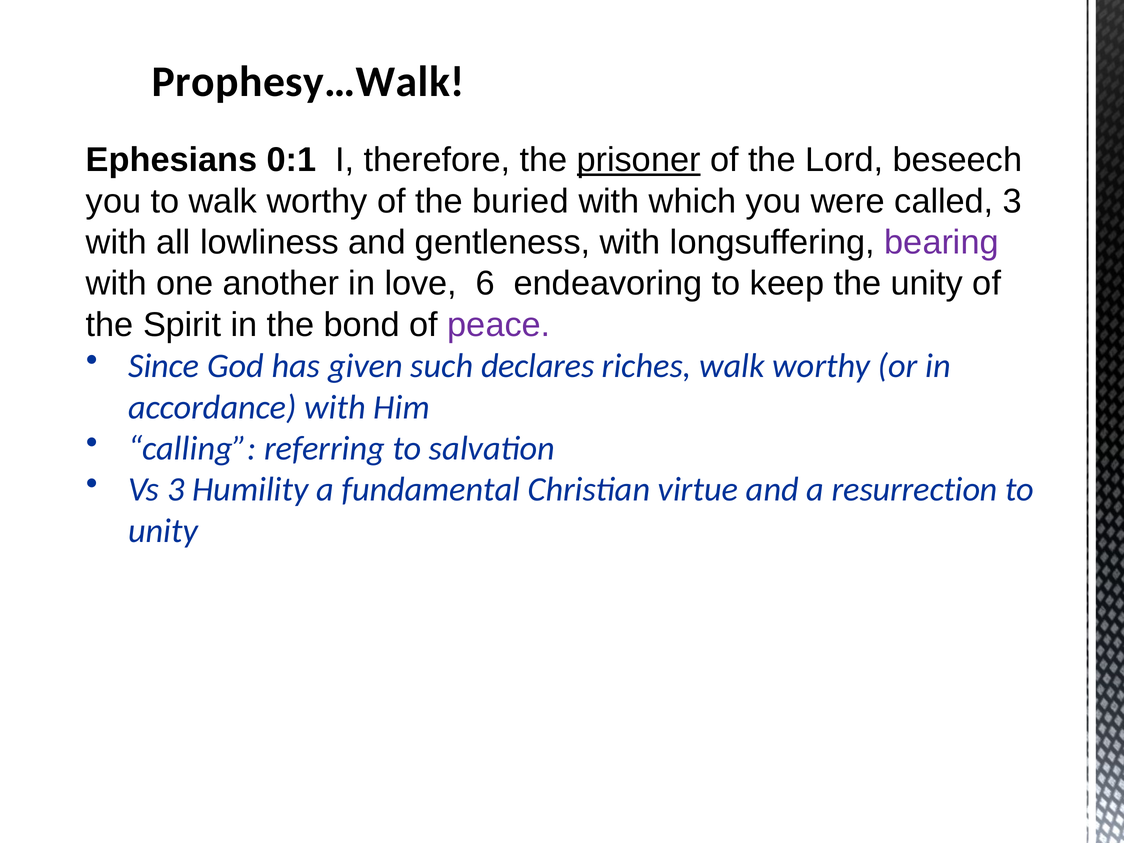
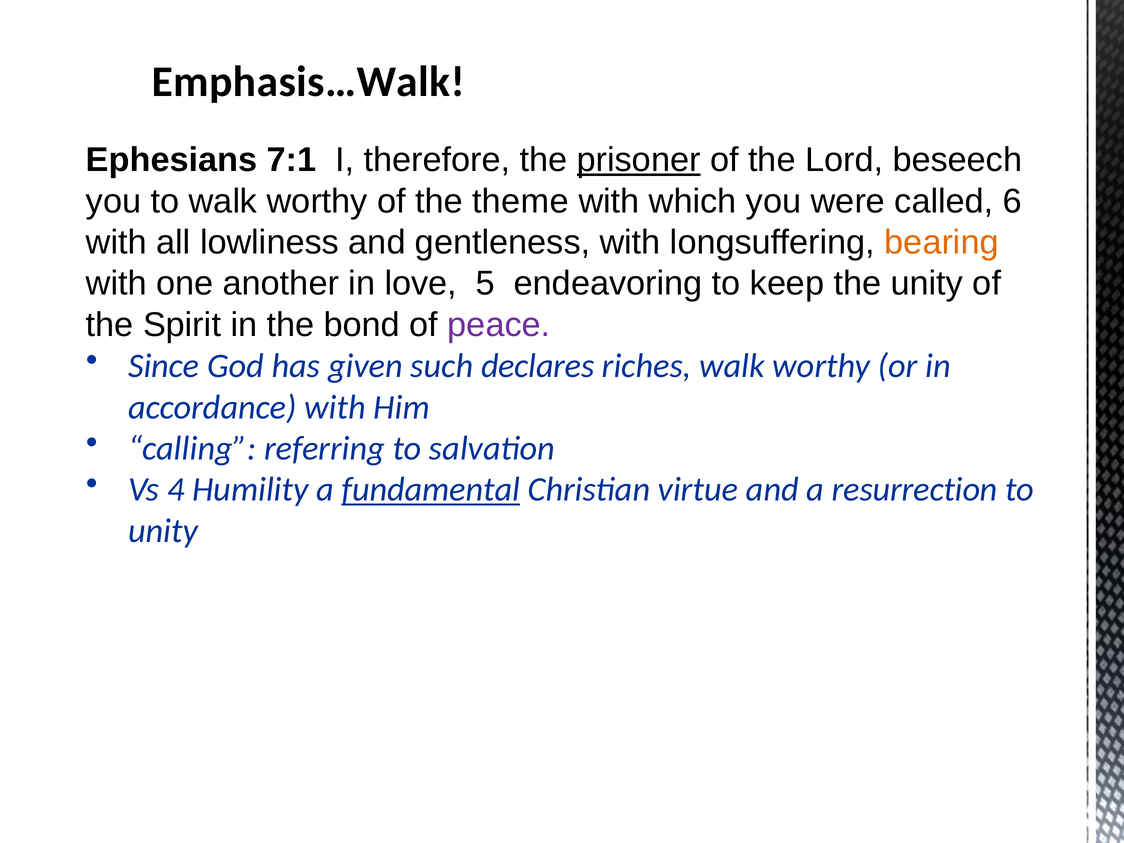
Prophesy…Walk: Prophesy…Walk -> Emphasis…Walk (308, 82)
0:1: 0:1 -> 7:1 (291, 160)
buried: buried -> theme (520, 201)
called 3: 3 -> 6 (1012, 201)
bearing colour: purple -> orange (942, 242)
6: 6 -> 5 (485, 284)
Vs 3: 3 -> 4 (176, 490)
fundamental underline: none -> present (431, 490)
